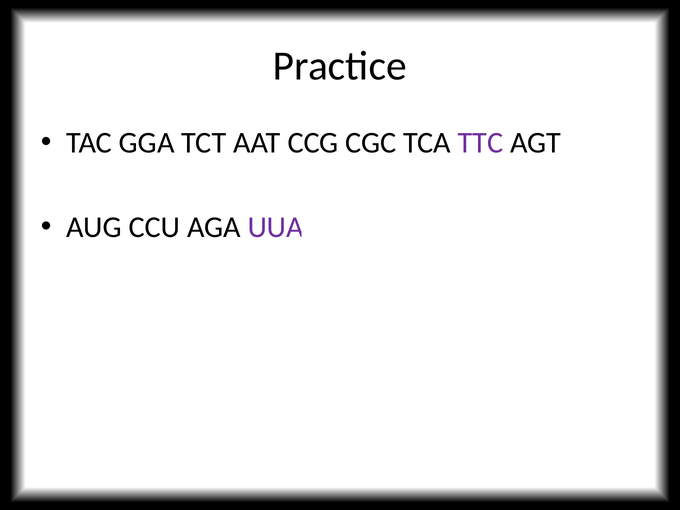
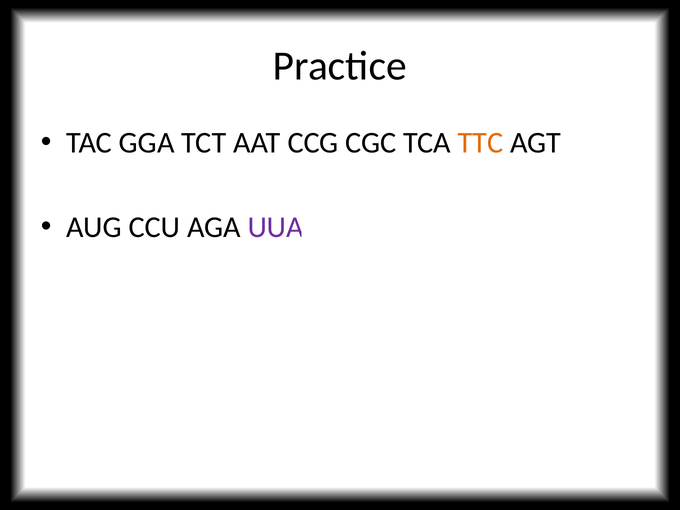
TTC colour: purple -> orange (481, 143)
